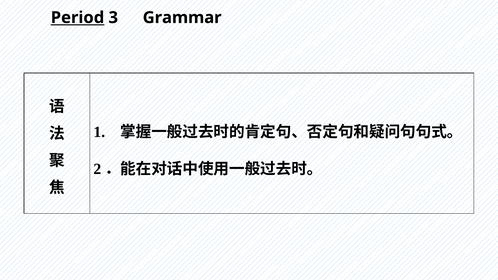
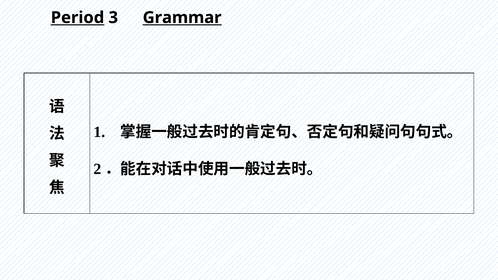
Grammar underline: none -> present (182, 18)
